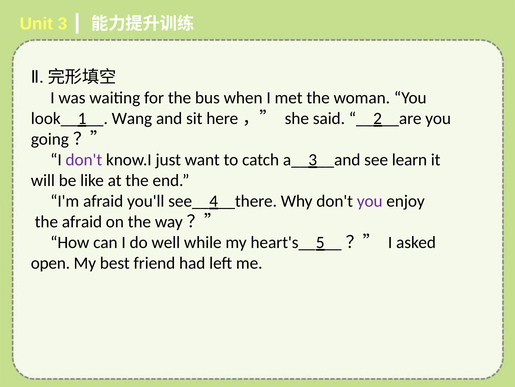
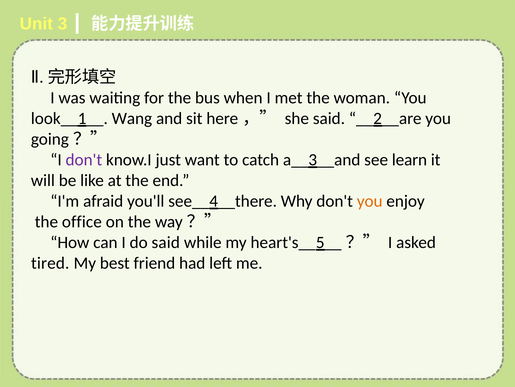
you colour: purple -> orange (370, 201)
the afraid: afraid -> office (82, 221)
do well: well -> said (166, 242)
open: open -> tired (50, 263)
